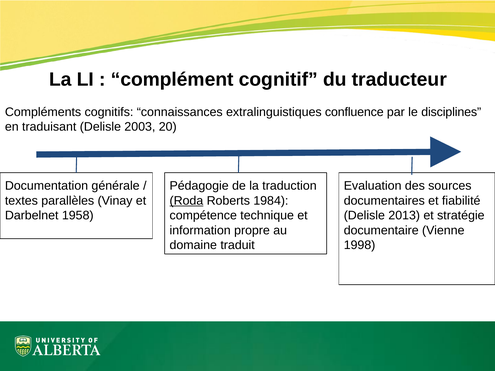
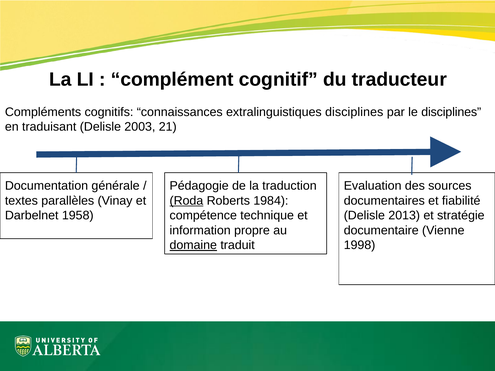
extralinguistiques confluence: confluence -> disciplines (354, 112)
20: 20 -> 21 (168, 127)
domaine underline: none -> present (193, 245)
